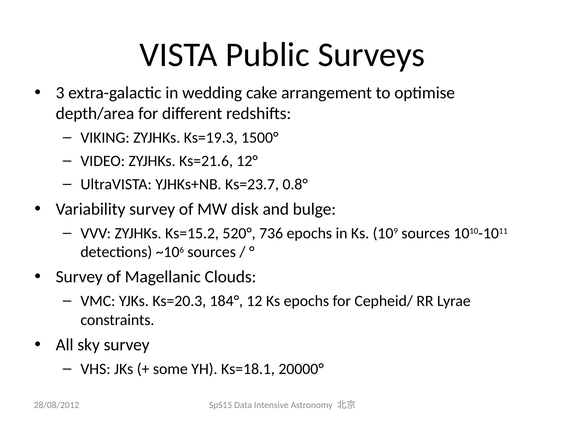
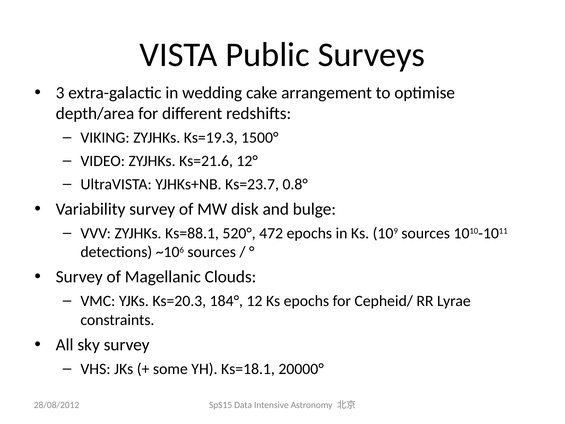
Ks=15.2: Ks=15.2 -> Ks=88.1 (192, 233)
736: 736 -> 472 (271, 233)
